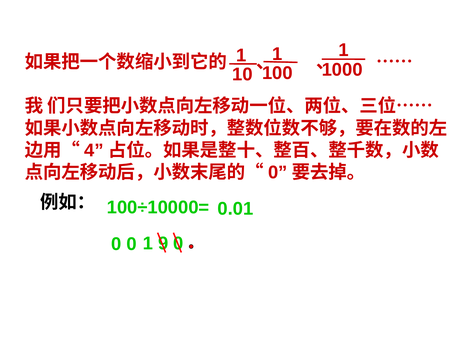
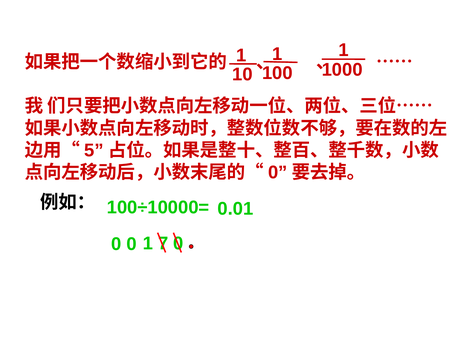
4: 4 -> 5 (94, 150)
9: 9 -> 7 (163, 243)
